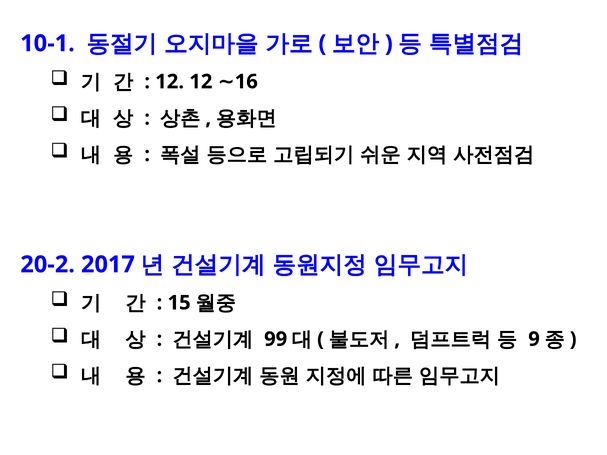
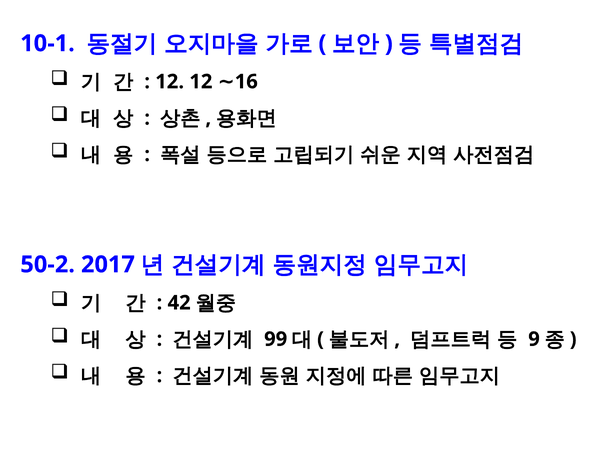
20-2: 20-2 -> 50-2 (48, 265)
15: 15 -> 42 (179, 303)
